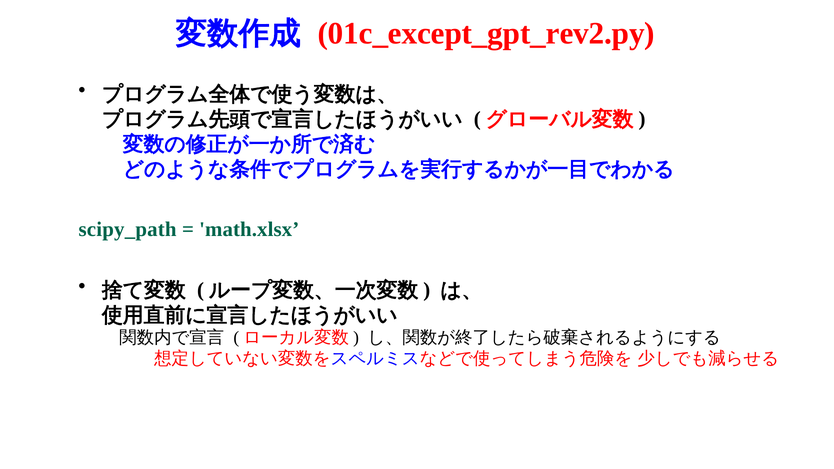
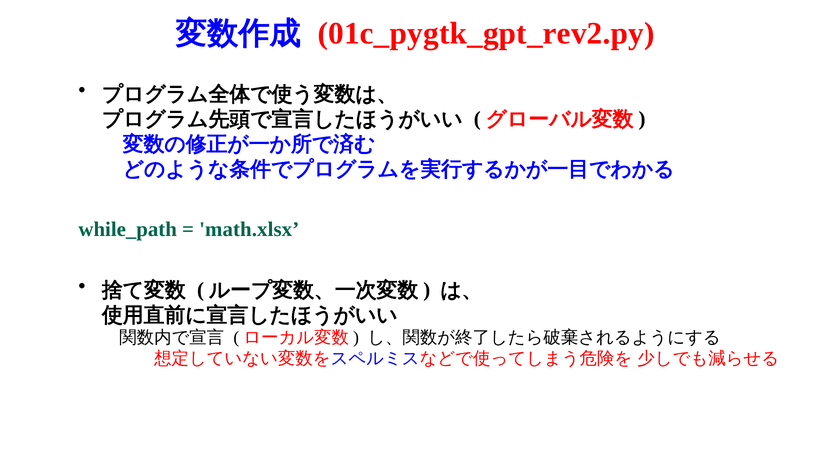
01c_except_gpt_rev2.py: 01c_except_gpt_rev2.py -> 01c_pygtk_gpt_rev2.py (486, 33)
scipy_path: scipy_path -> while_path (128, 230)
